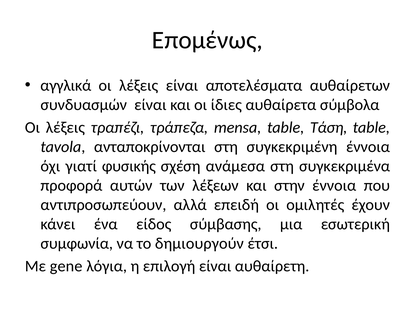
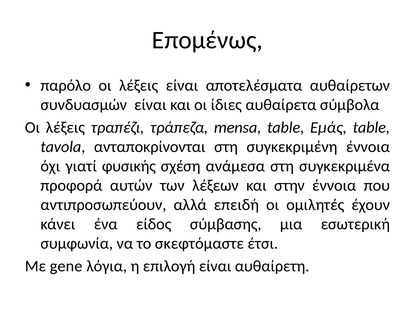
αγγλικά: αγγλικά -> παρόλο (66, 86)
Τάση: Τάση -> Εμάς (328, 128)
δημιουργούν: δημιουργούν -> σκεφτόμαστε (199, 244)
